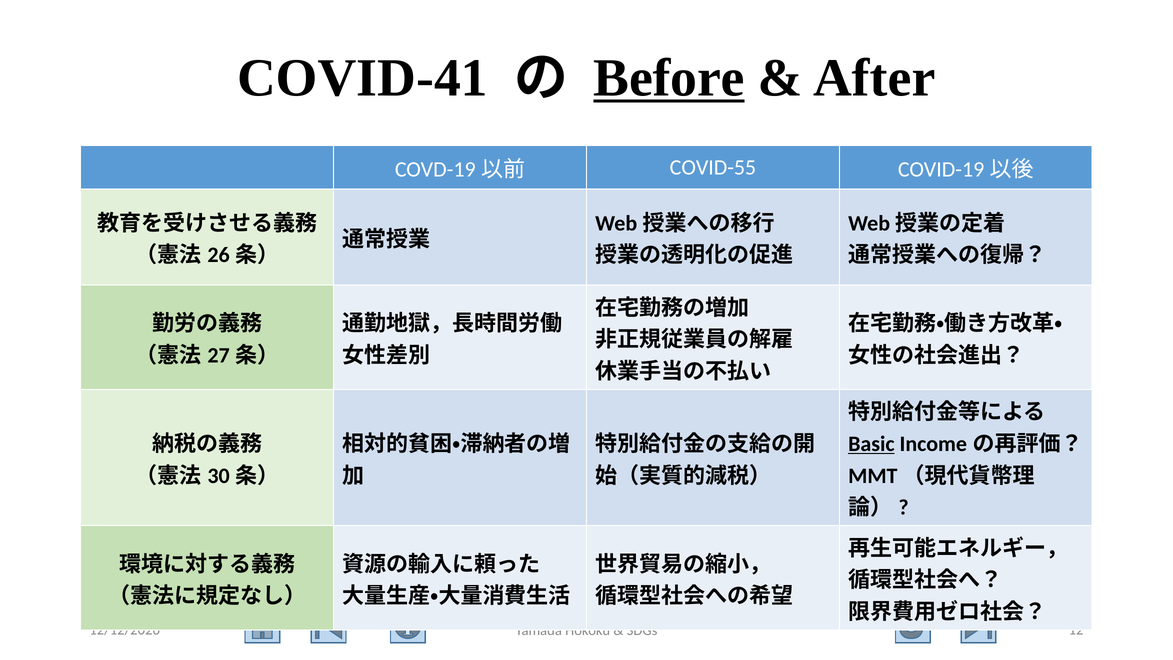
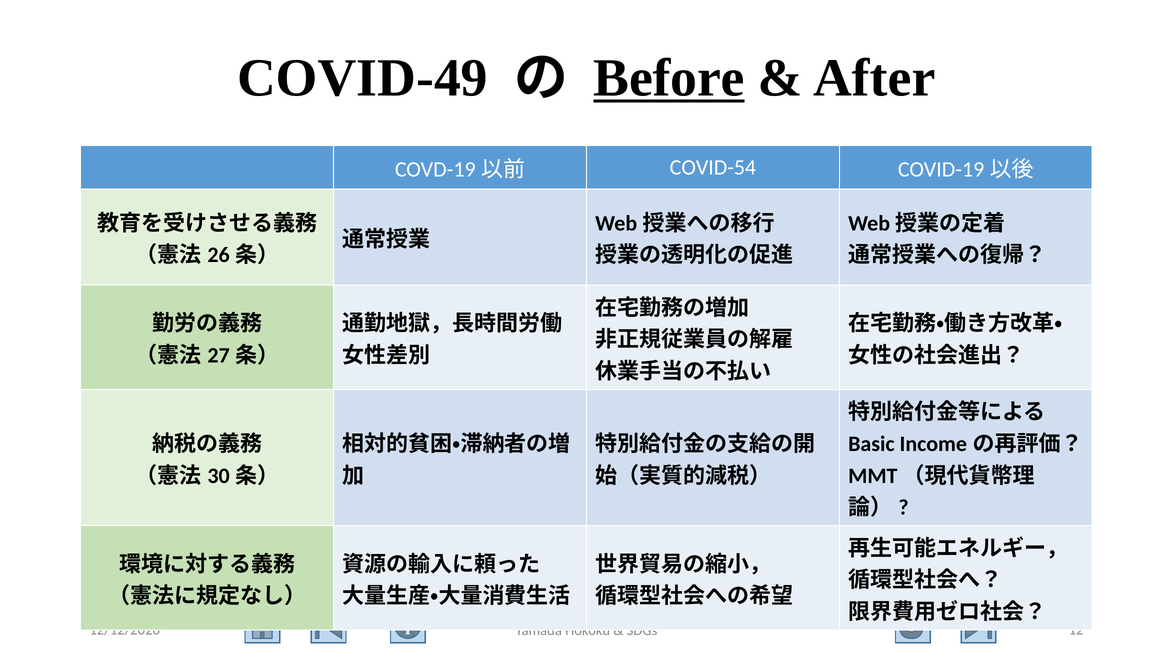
COVID-41: COVID-41 -> COVID-49 (362, 78)
COVID-55: COVID-55 -> COVID-54 (713, 167)
Basic underline: present -> none (871, 444)
